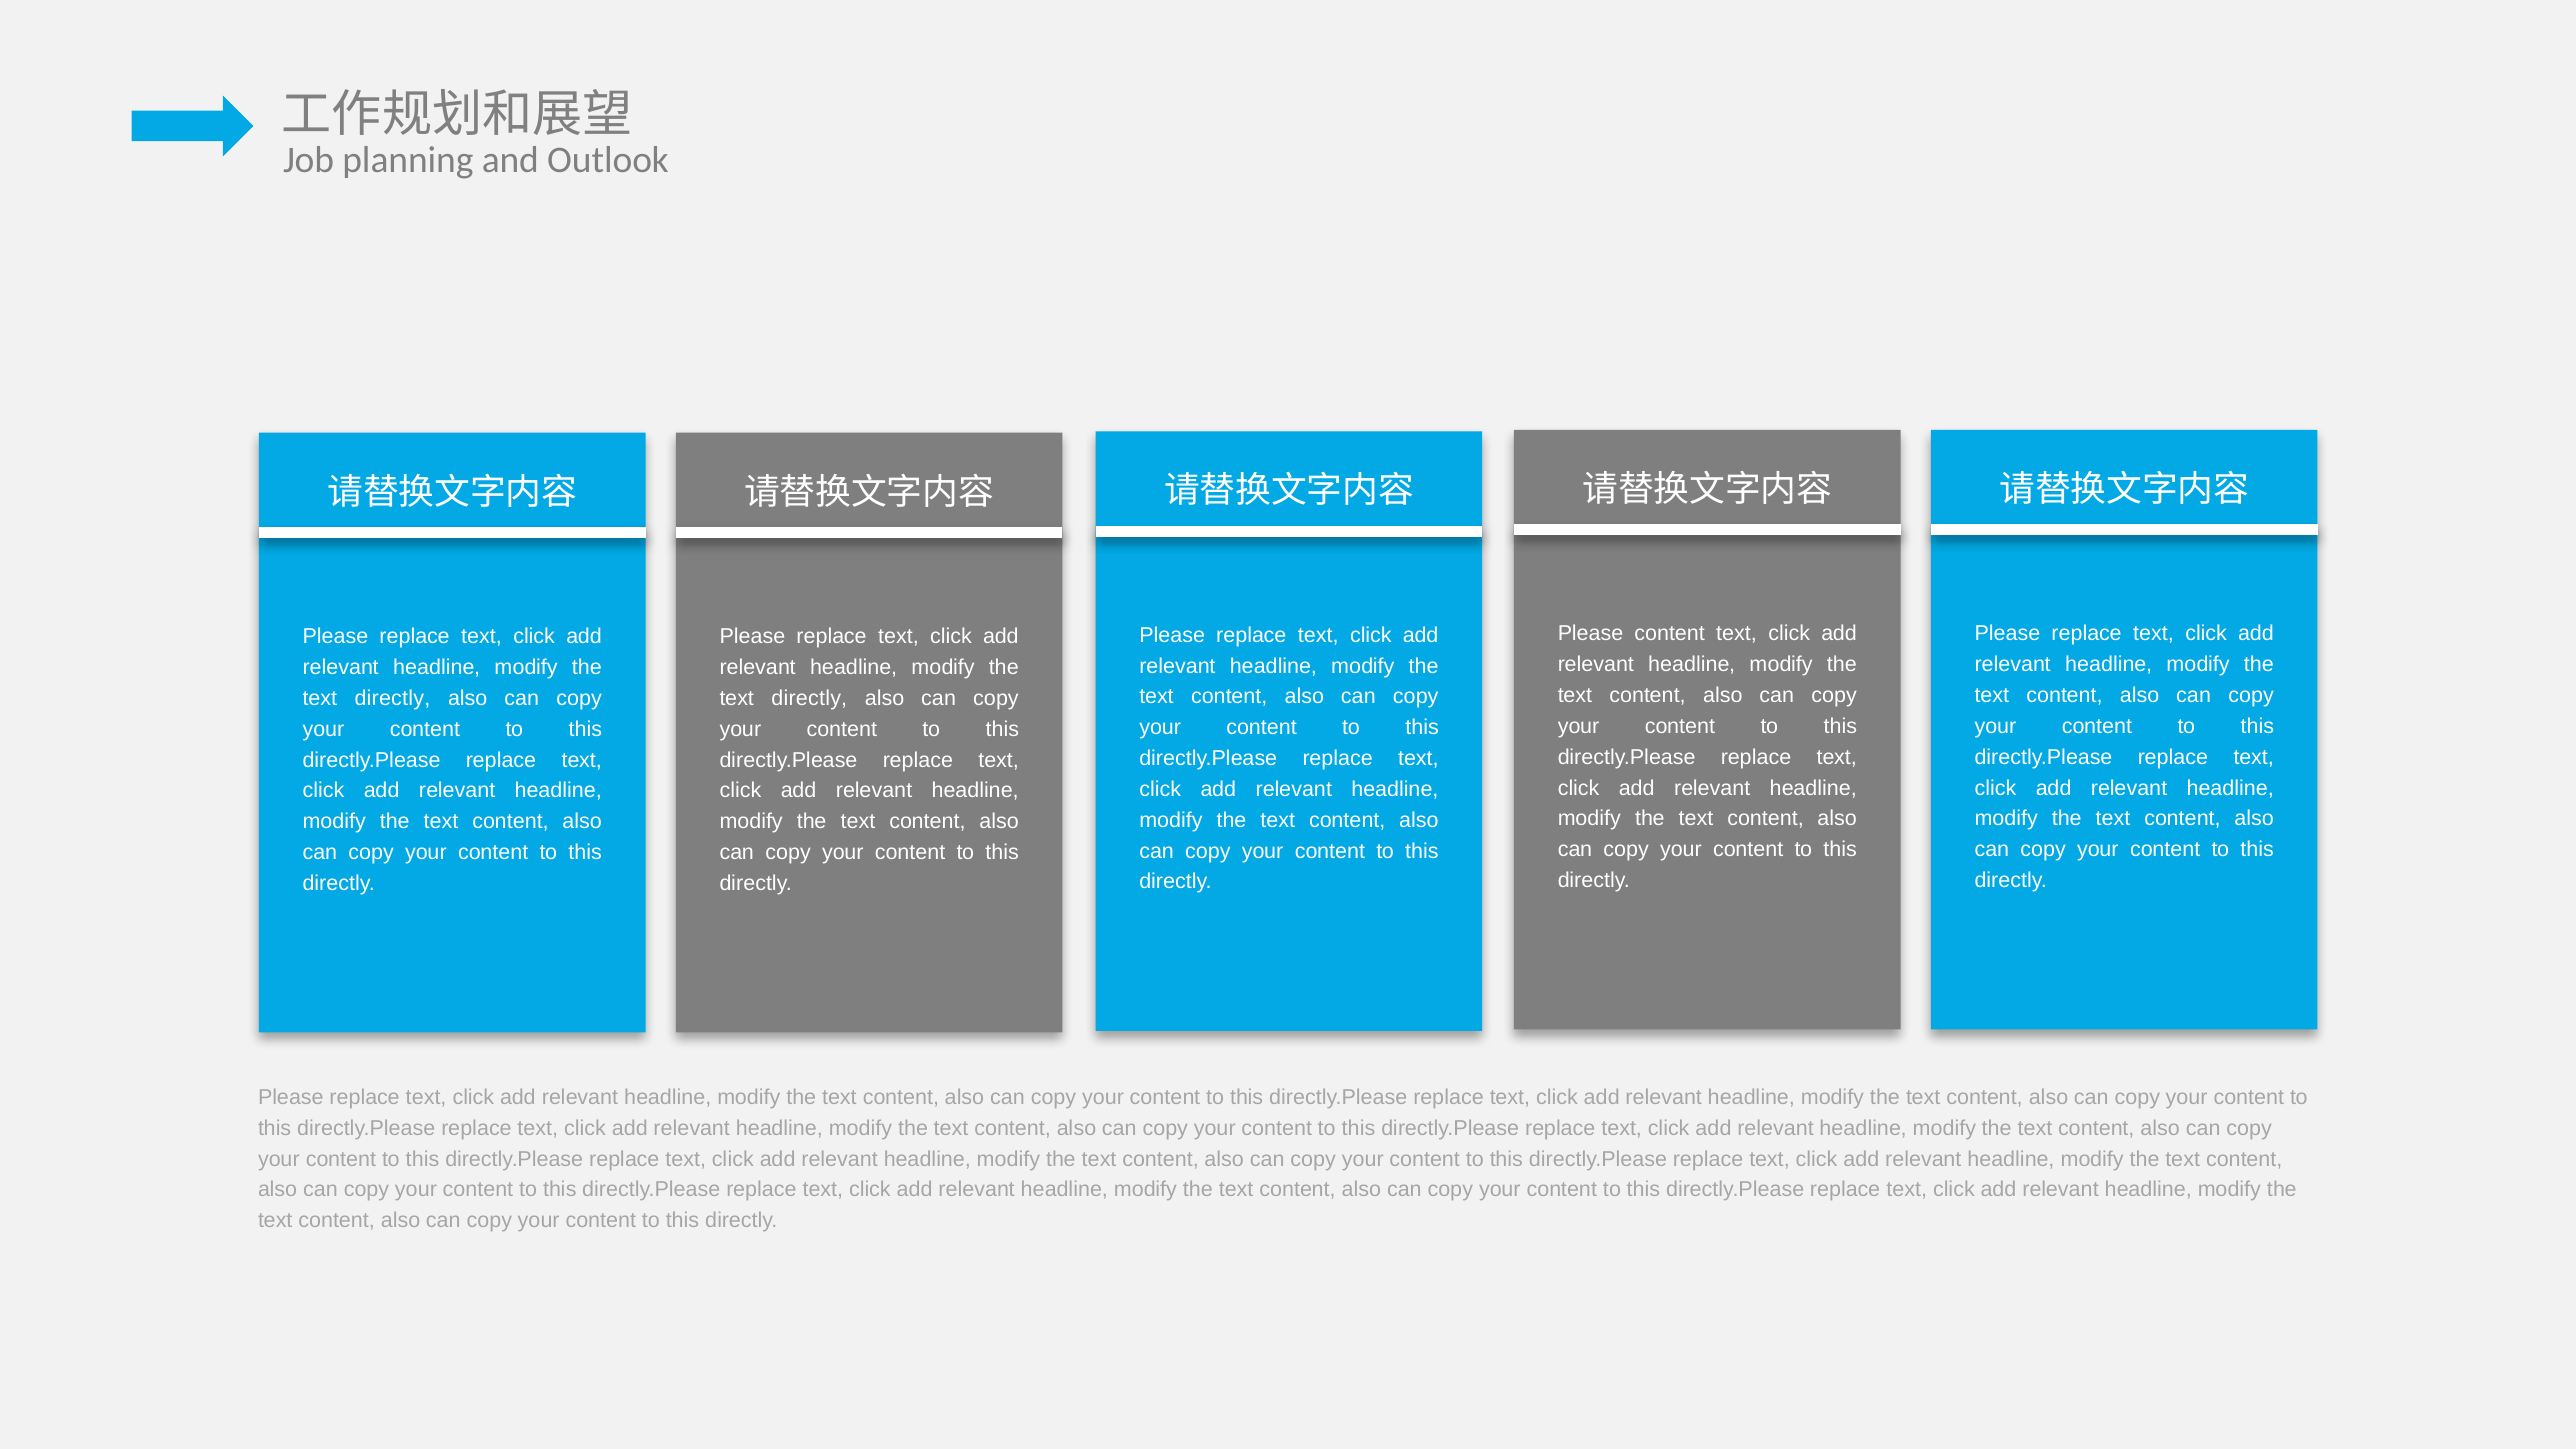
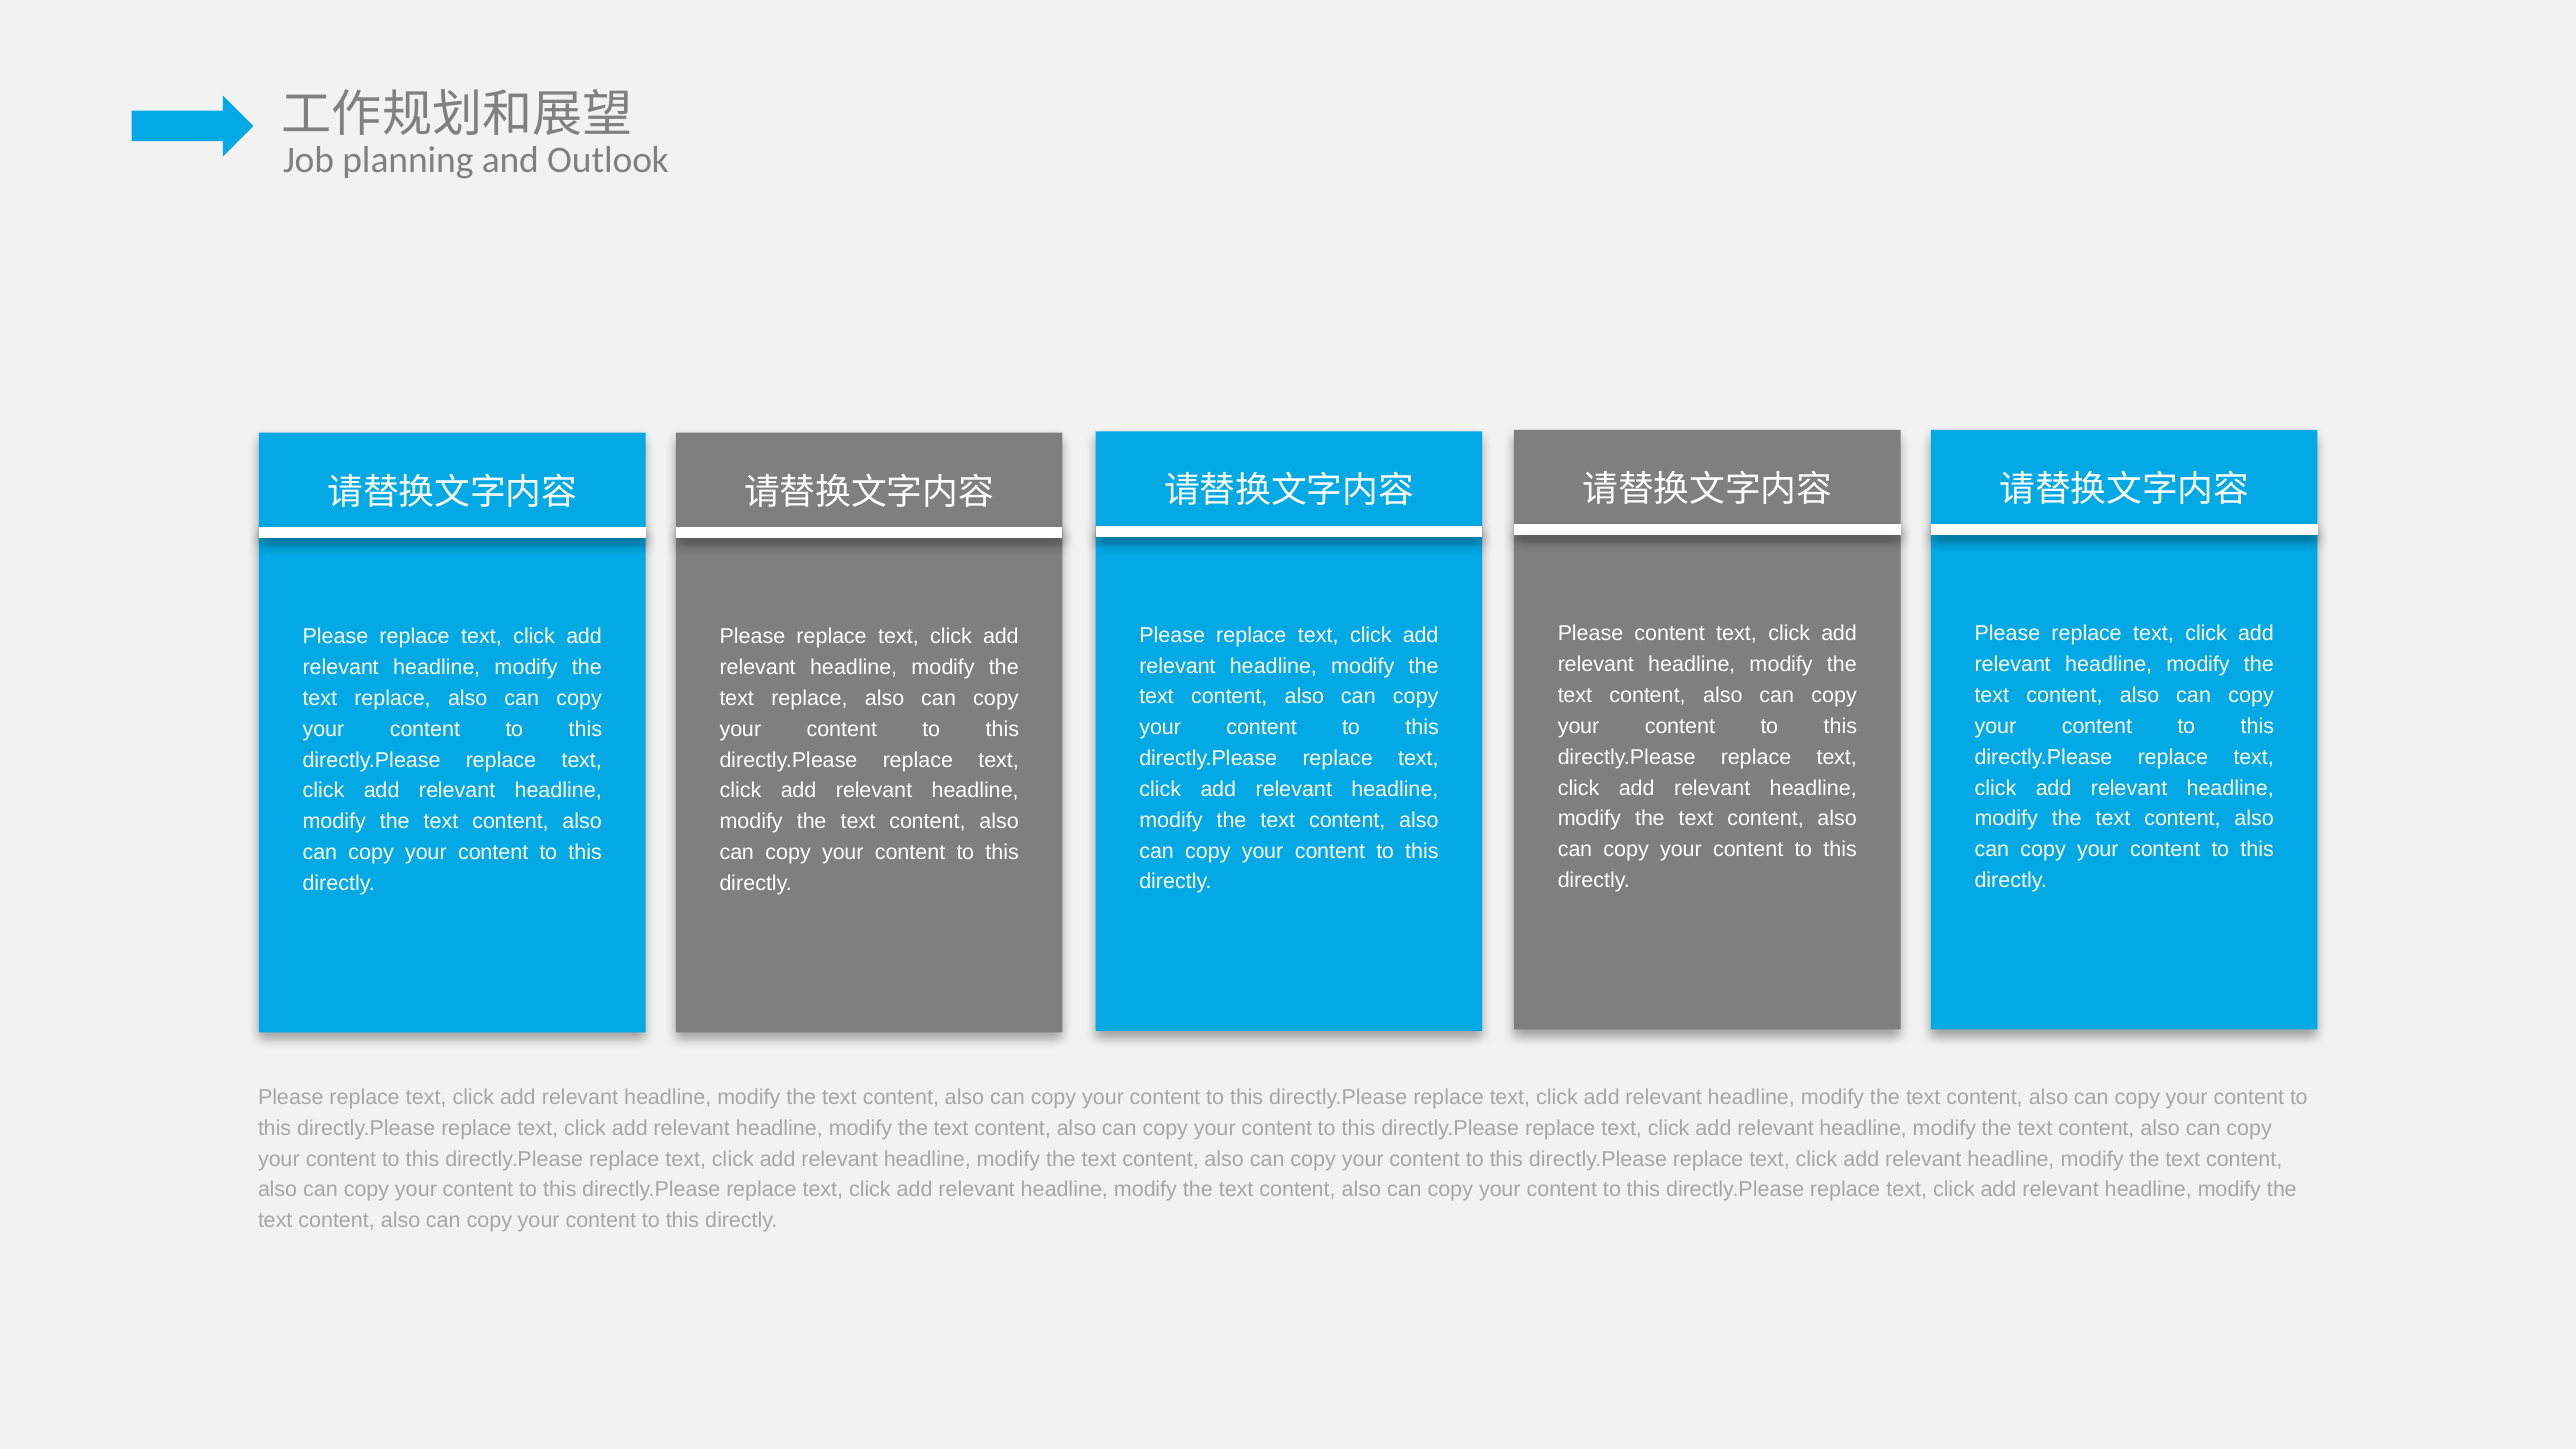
directly: directly -> replace (393, 698)
directly: directly -> replace (809, 698)
